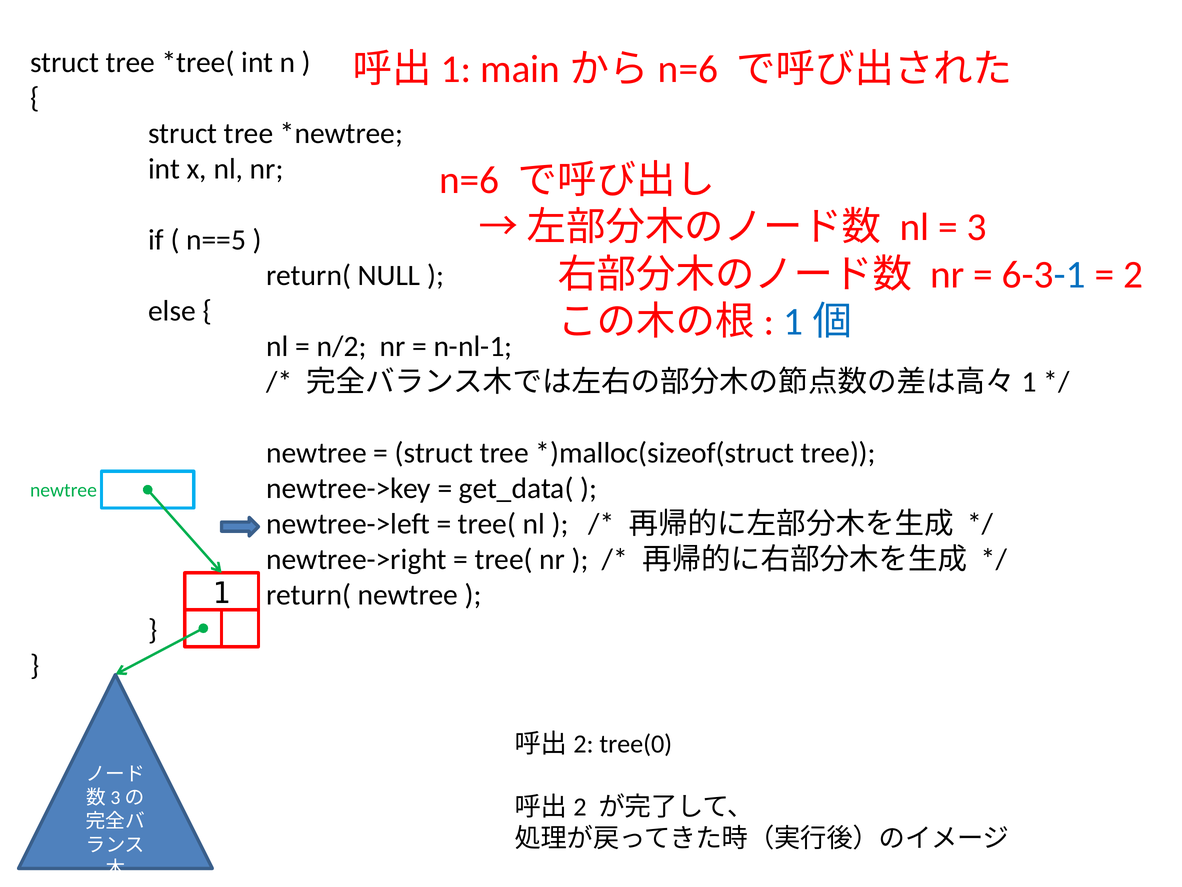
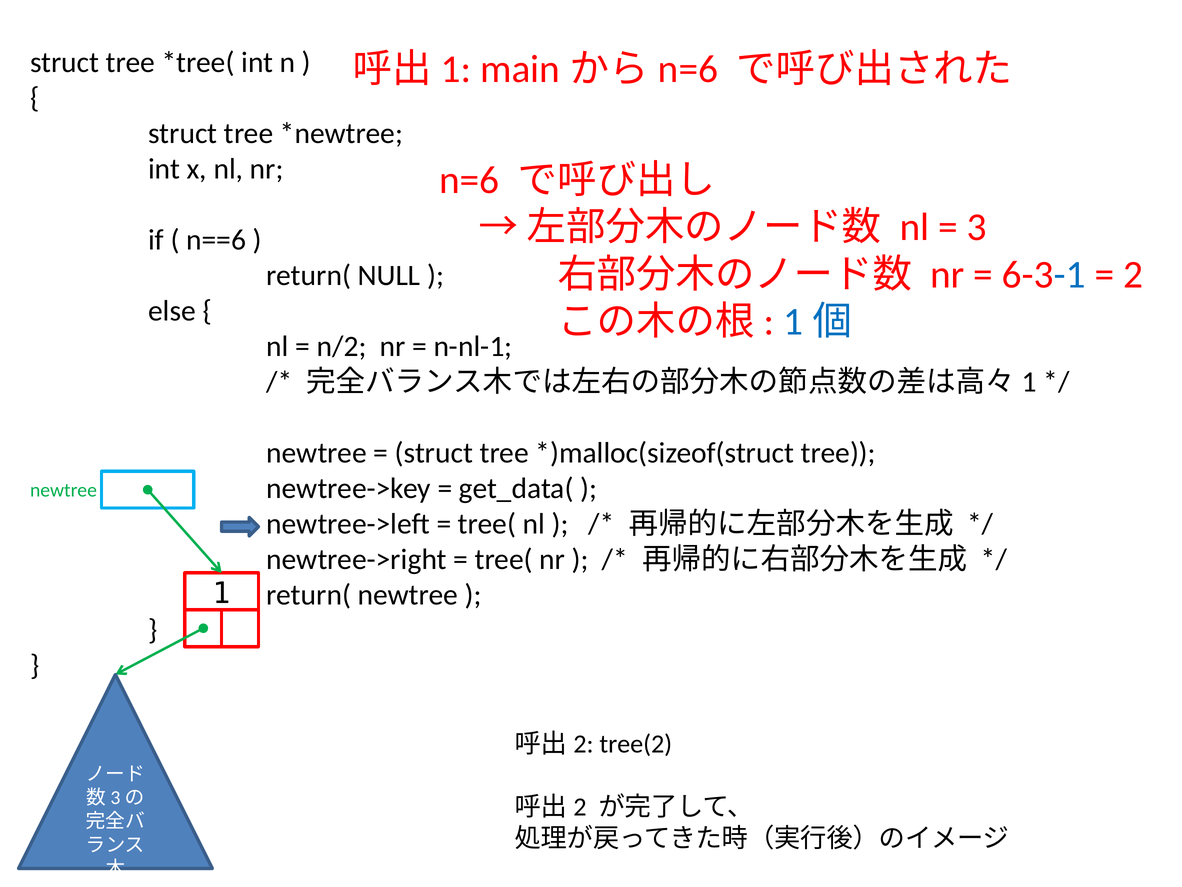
n==5: n==5 -> n==6 (216, 240)
tree(0: tree(0 -> tree(2 (636, 744)
